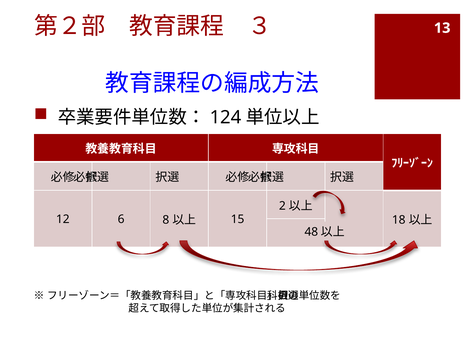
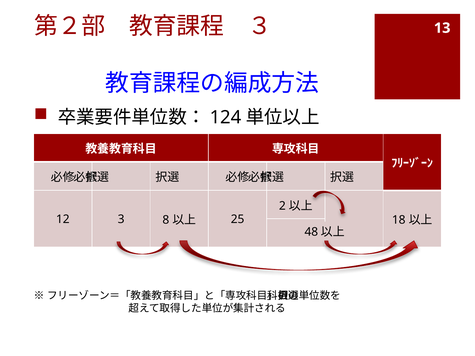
6: 6 -> 3 (121, 219)
15: 15 -> 25 (238, 219)
